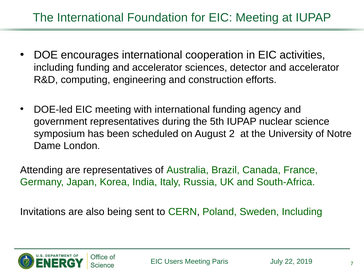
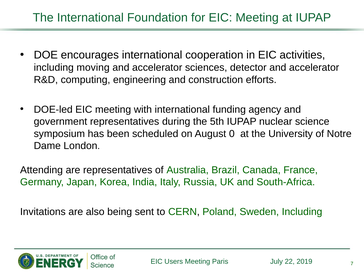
including funding: funding -> moving (93, 68)
2: 2 -> 0 (232, 134)
